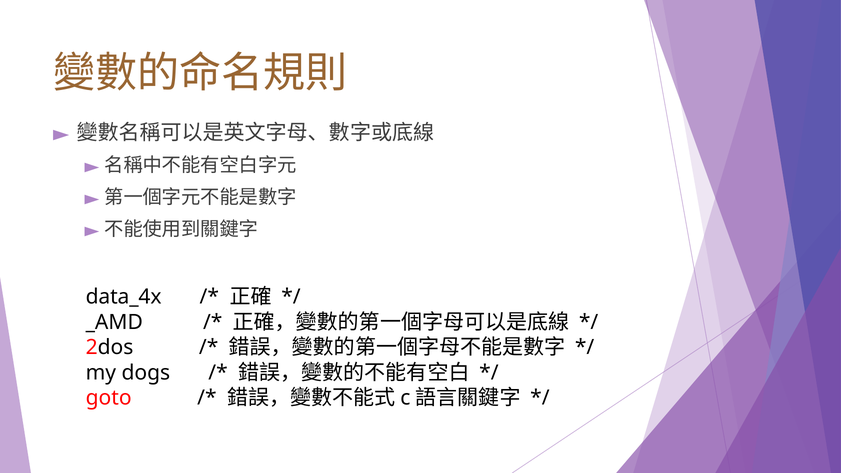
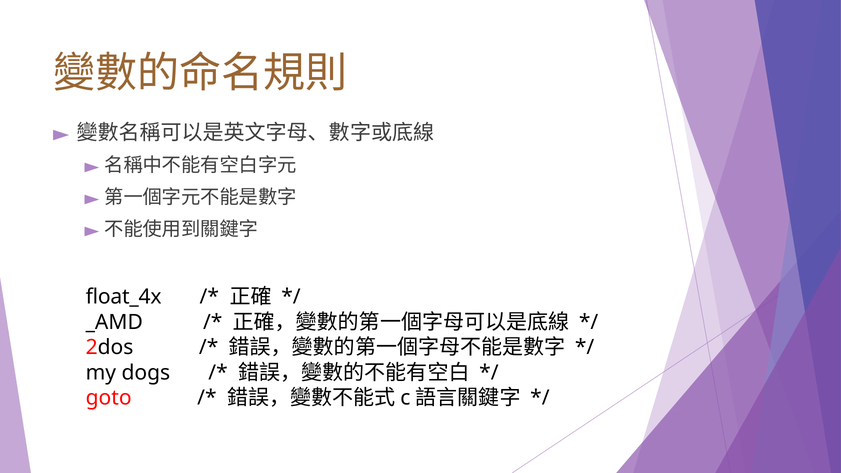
data_4x: data_4x -> float_4x (124, 297)
